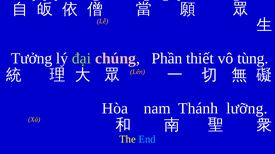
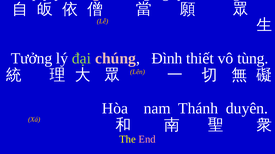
Phần: Phần -> Đình (167, 59)
lưỡng: lưỡng -> duyên (247, 109)
End colour: light blue -> pink (147, 140)
